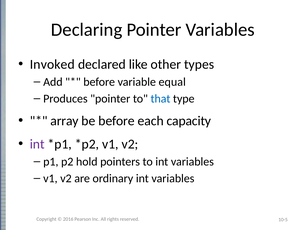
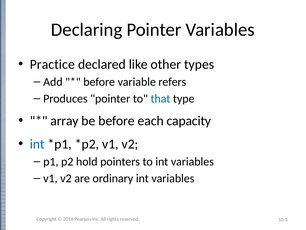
Invoked: Invoked -> Practice (52, 64)
equal: equal -> refers (172, 82)
int colour: purple -> blue (37, 144)
